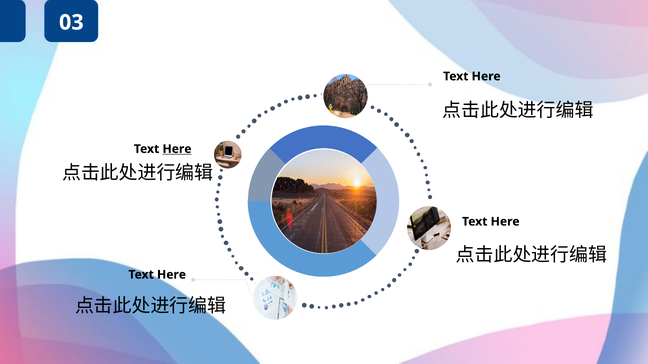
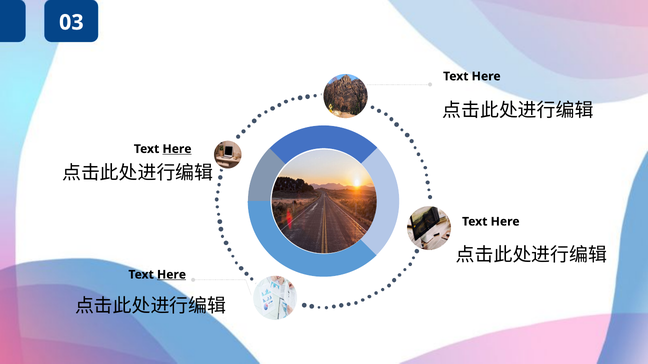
Here underline: none -> present (171, 275)
